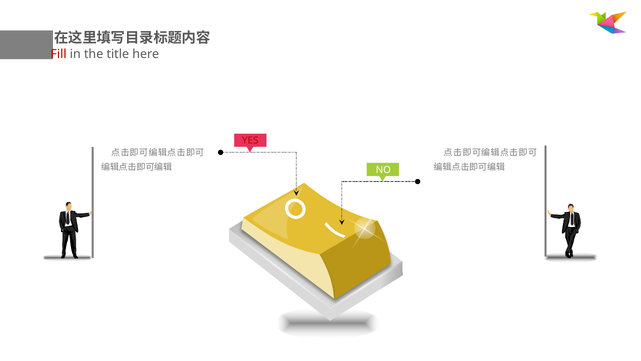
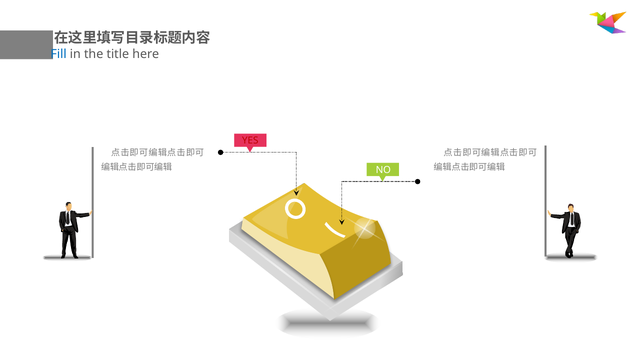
Fill colour: red -> blue (59, 54)
